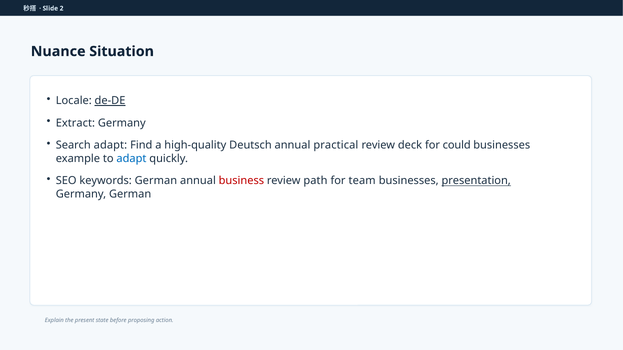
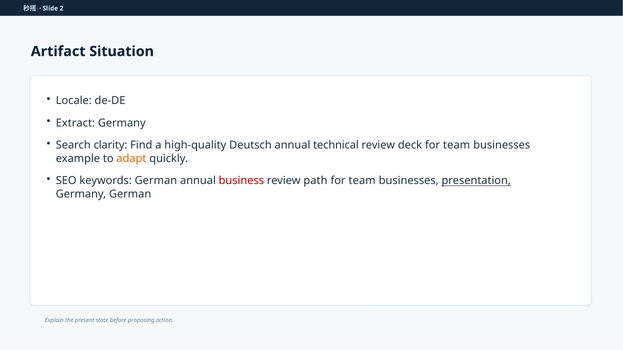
Nuance: Nuance -> Artifact (58, 51)
de-DE underline: present -> none (110, 101)
Search adapt: adapt -> clarity (111, 145)
practical: practical -> technical (336, 145)
deck for could: could -> team (457, 145)
adapt colour: blue -> orange (131, 159)
